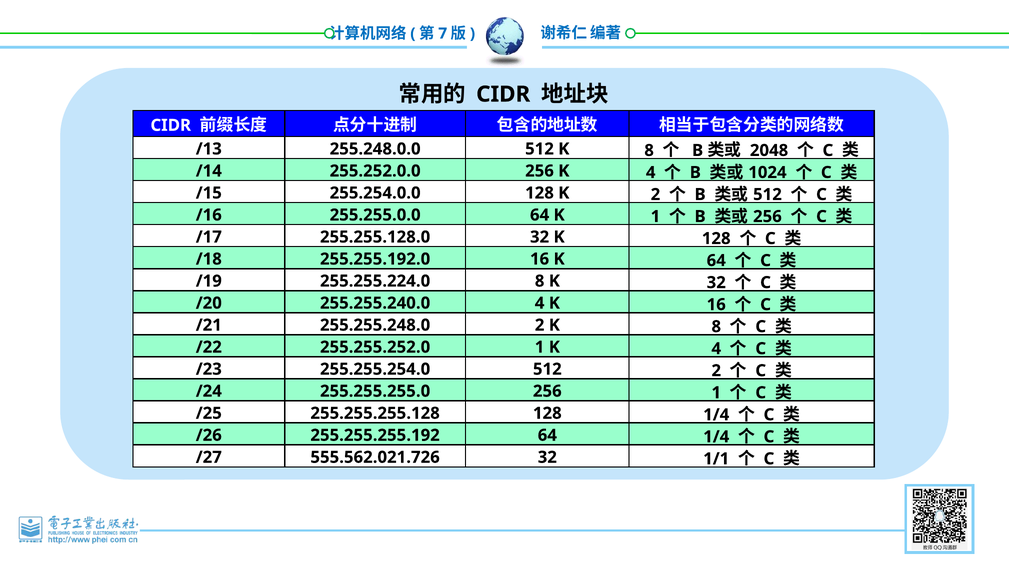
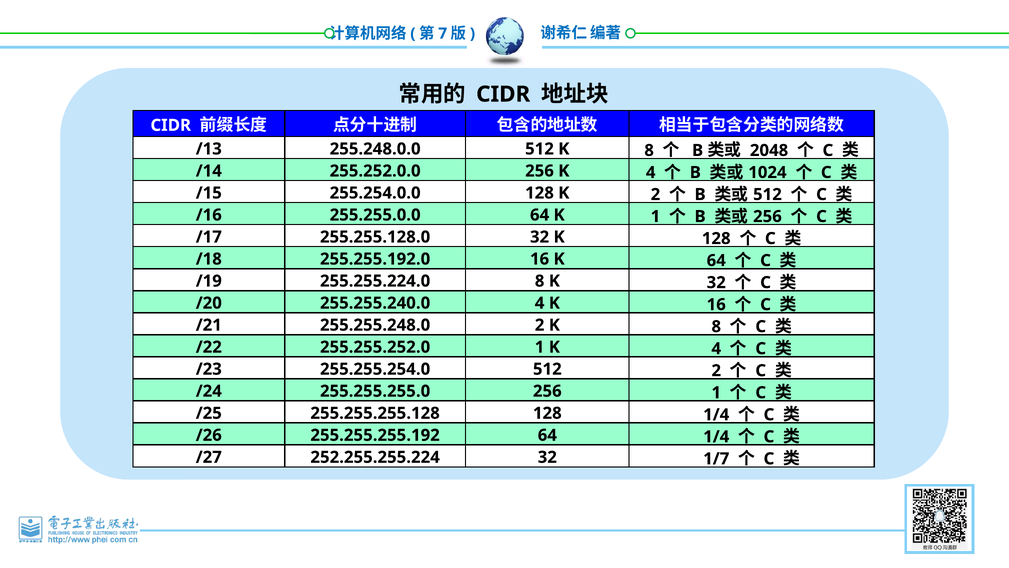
555.562.021.726: 555.562.021.726 -> 252.255.255.224 (375, 457)
1/1: 1/1 -> 1/7 (716, 458)
